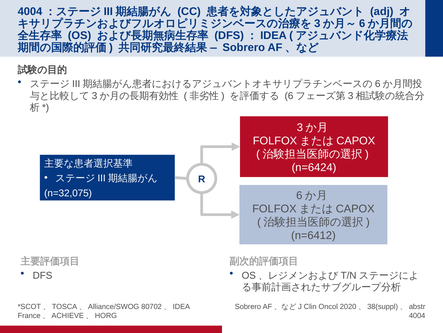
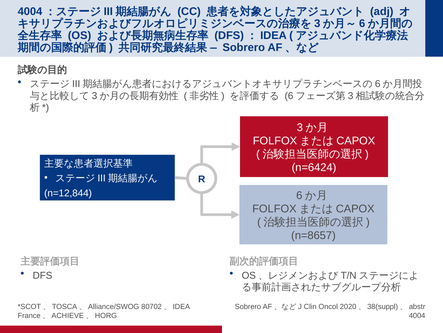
n=32,075: n=32,075 -> n=12,844 (68, 193)
n=6412: n=6412 -> n=8657 (313, 235)
